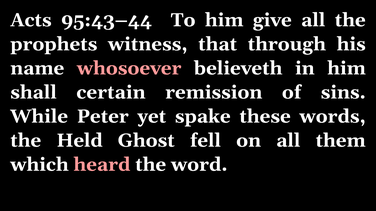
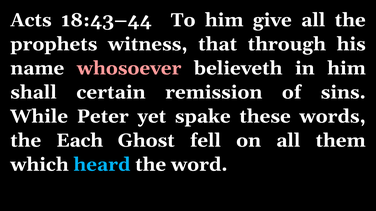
95:43–44: 95:43–44 -> 18:43–44 (106, 20)
Held: Held -> Each (80, 141)
heard colour: pink -> light blue (102, 165)
